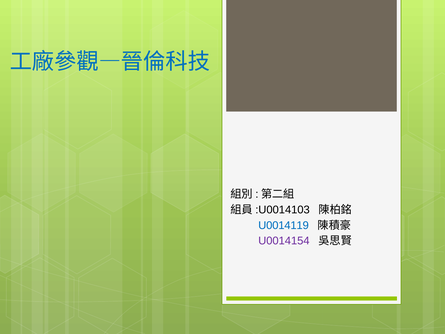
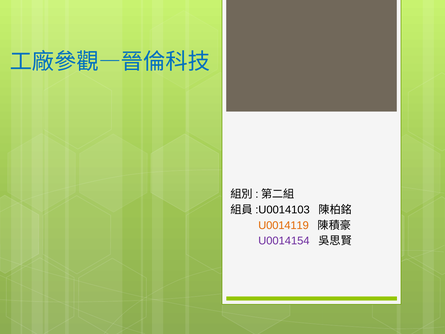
U0014119 colour: blue -> orange (284, 225)
